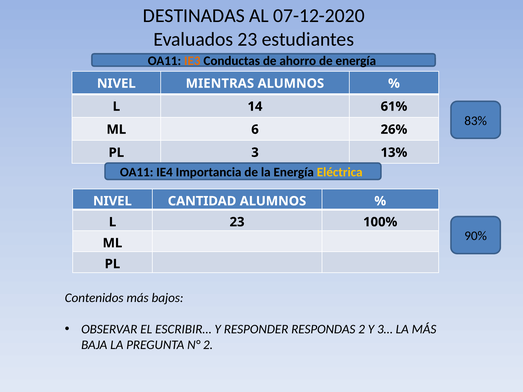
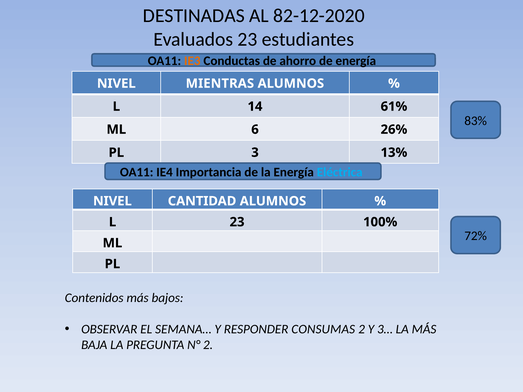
07-12-2020: 07-12-2020 -> 82-12-2020 (319, 16)
Eléctrica colour: yellow -> light blue (340, 172)
90%: 90% -> 72% (476, 236)
ESCRIBIR…: ESCRIBIR… -> SEMANA… (183, 329)
RESPONDAS: RESPONDAS -> CONSUMAS (323, 329)
